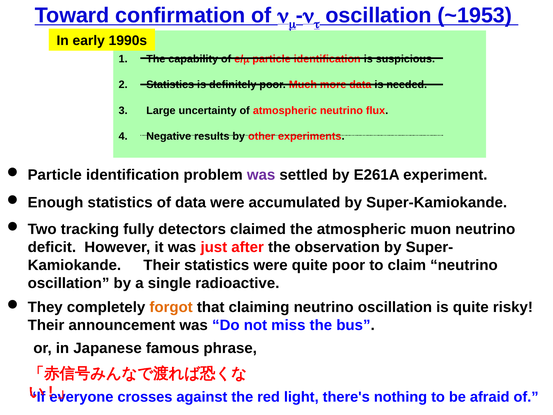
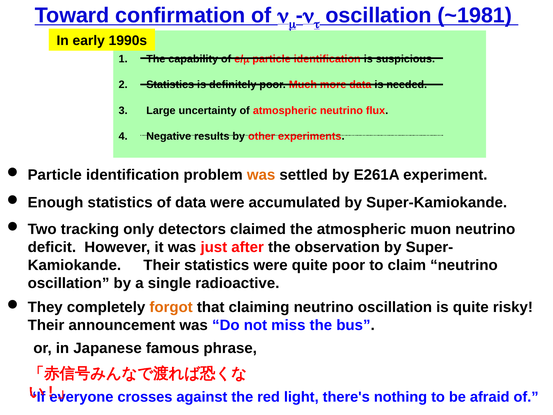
~1953: ~1953 -> ~1981 (475, 16)
was colour: purple -> orange (261, 175)
fully: fully -> only (139, 229)
